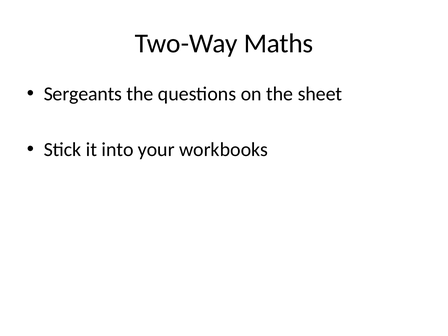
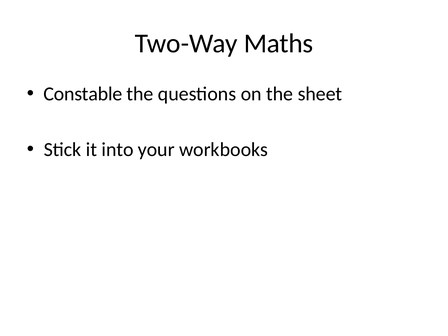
Sergeants: Sergeants -> Constable (83, 94)
